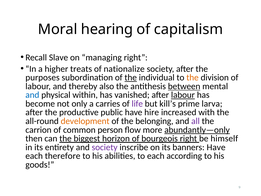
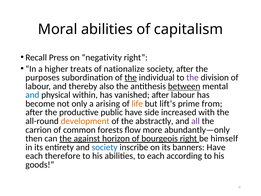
Moral hearing: hearing -> abilities (107, 29)
Slave: Slave -> Press (59, 57)
managing: managing -> negativity (102, 57)
the colour: orange -> purple (193, 77)
labour underline: present -> none (183, 95)
carries: carries -> arising (108, 104)
life colour: purple -> orange (137, 104)
kill’s: kill’s -> lift’s (168, 104)
larva: larva -> from (212, 104)
hire: hire -> side (152, 112)
belonging: belonging -> abstractly (154, 121)
person: person -> forests (110, 130)
abundantly—only underline: present -> none (197, 130)
biggest: biggest -> against (87, 138)
society colour: purple -> blue (105, 147)
